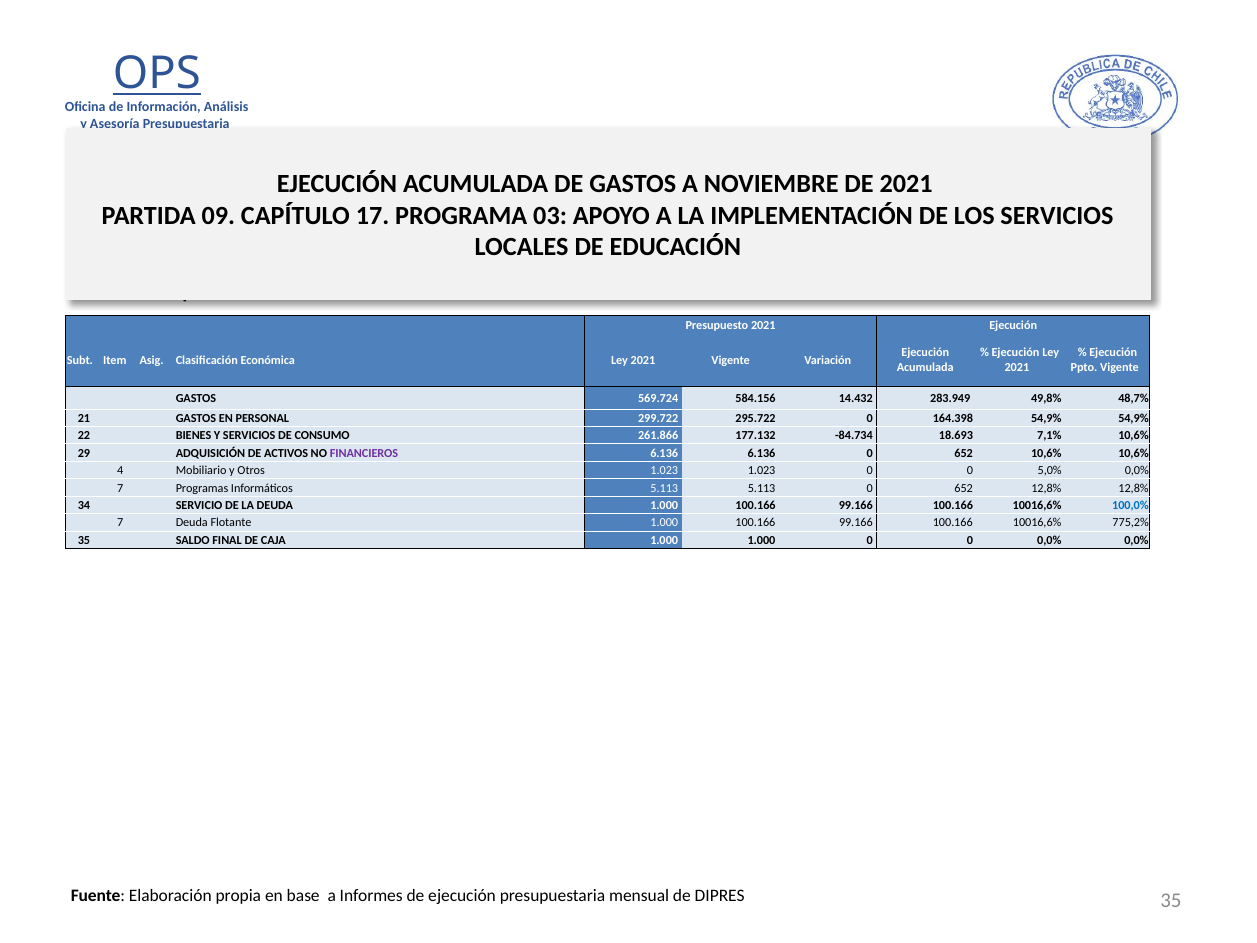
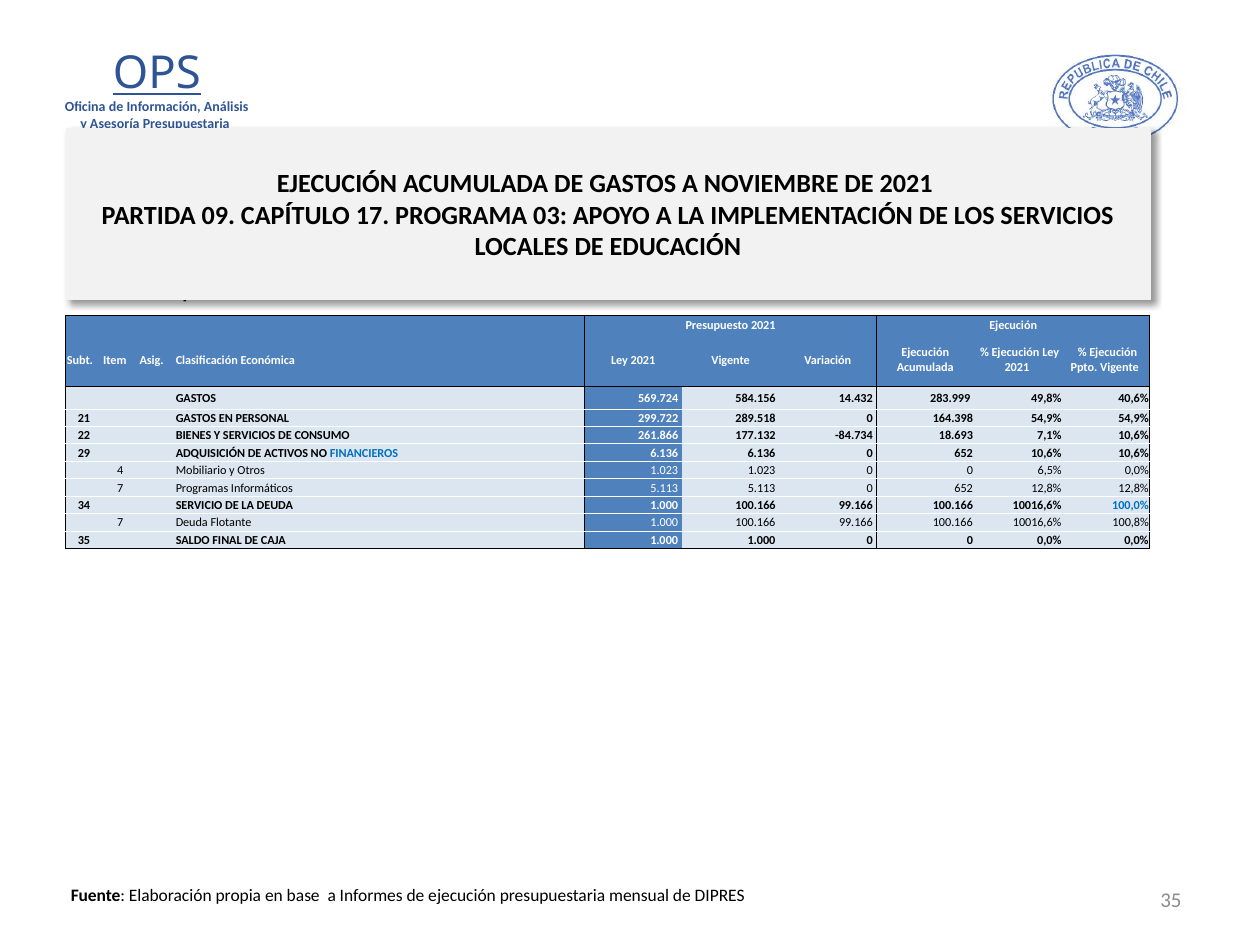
283.949: 283.949 -> 283.999 (950, 398)
48,7%: 48,7% -> 40,6% (1134, 398)
295.722: 295.722 -> 289.518 (756, 418)
FINANCIEROS colour: purple -> blue (364, 453)
5,0%: 5,0% -> 6,5% (1050, 470)
775,2%: 775,2% -> 100,8% (1131, 523)
